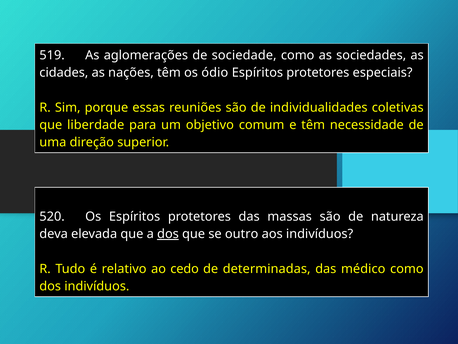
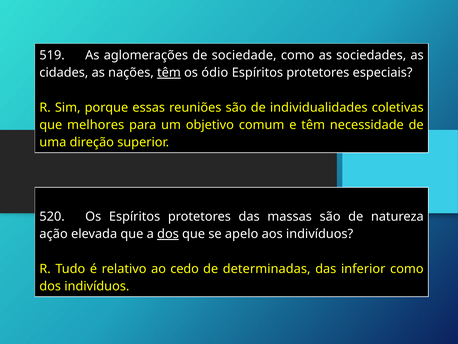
têm underline: none -> present (169, 73)
liberdade: liberdade -> melhores (96, 125)
deva: deva -> ação (54, 234)
outro: outro -> apelo (242, 234)
médico: médico -> inferior (363, 269)
